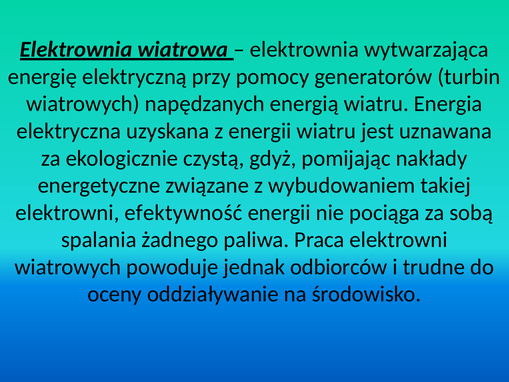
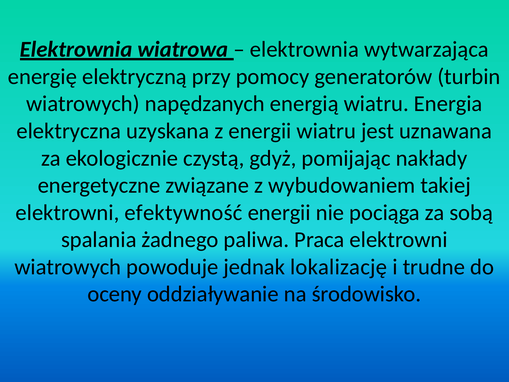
odbiorców: odbiorców -> lokalizację (339, 267)
